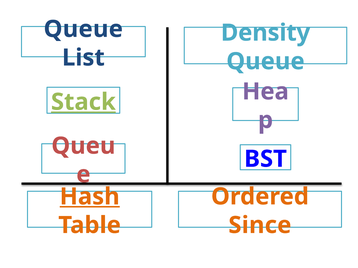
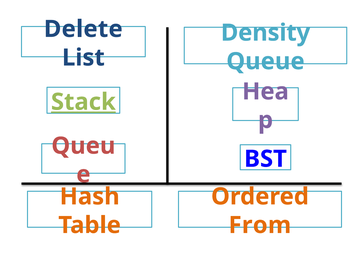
Queue: Queue -> Delete (83, 29)
Hash underline: present -> none (90, 197)
Since: Since -> From (260, 226)
